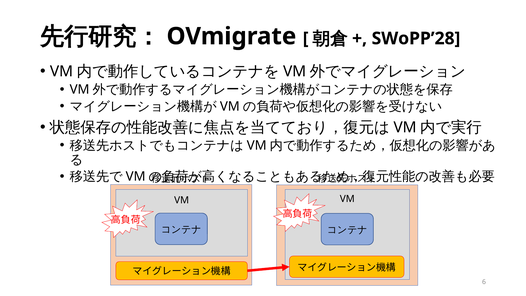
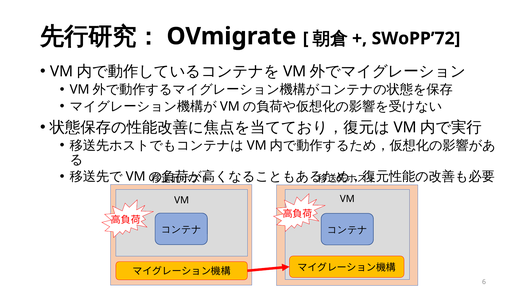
SWoPP’28: SWoPP’28 -> SWoPP’72 (416, 38)
